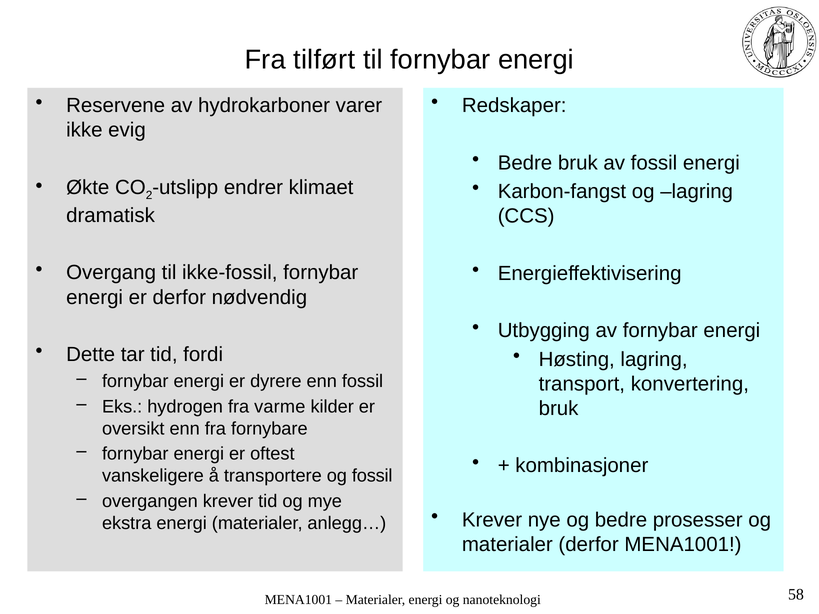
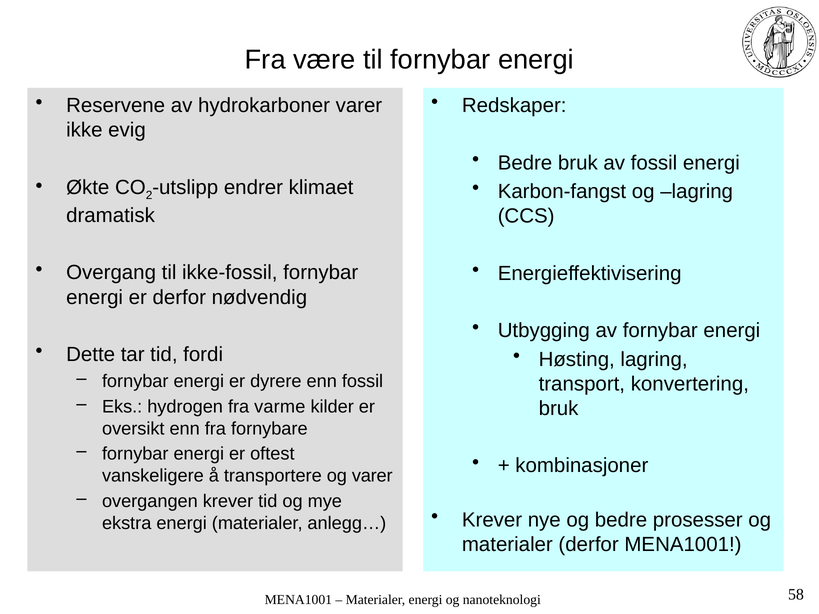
tilført: tilført -> være (324, 60)
og fossil: fossil -> varer (372, 476)
